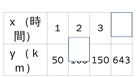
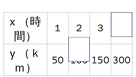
643: 643 -> 300 (122, 60)
